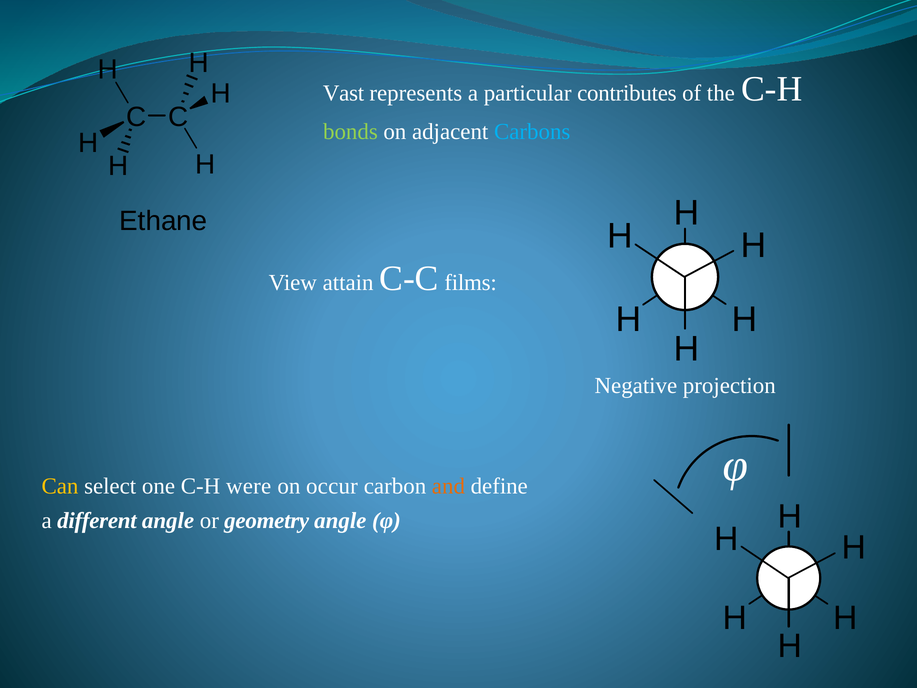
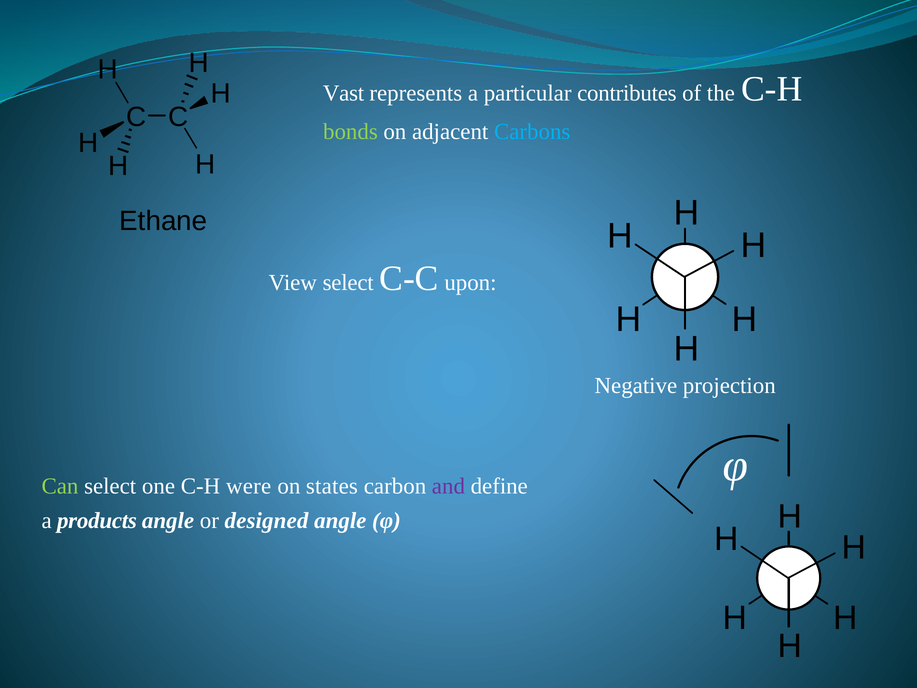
View attain: attain -> select (348, 283)
films: films -> upon (470, 283)
Can colour: yellow -> light green (60, 486)
occur: occur -> states (332, 486)
and colour: orange -> purple (448, 486)
different: different -> products (97, 521)
geometry: geometry -> designed (266, 521)
